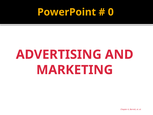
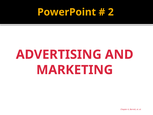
0: 0 -> 2 (111, 12)
